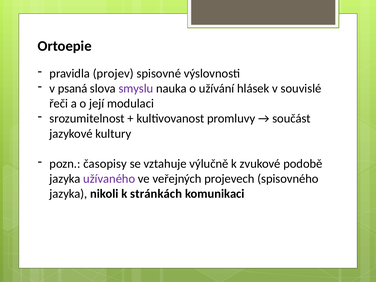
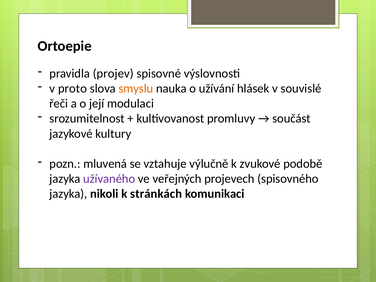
psaná: psaná -> proto (72, 89)
smyslu colour: purple -> orange (136, 89)
časopisy: časopisy -> mluvená (105, 164)
